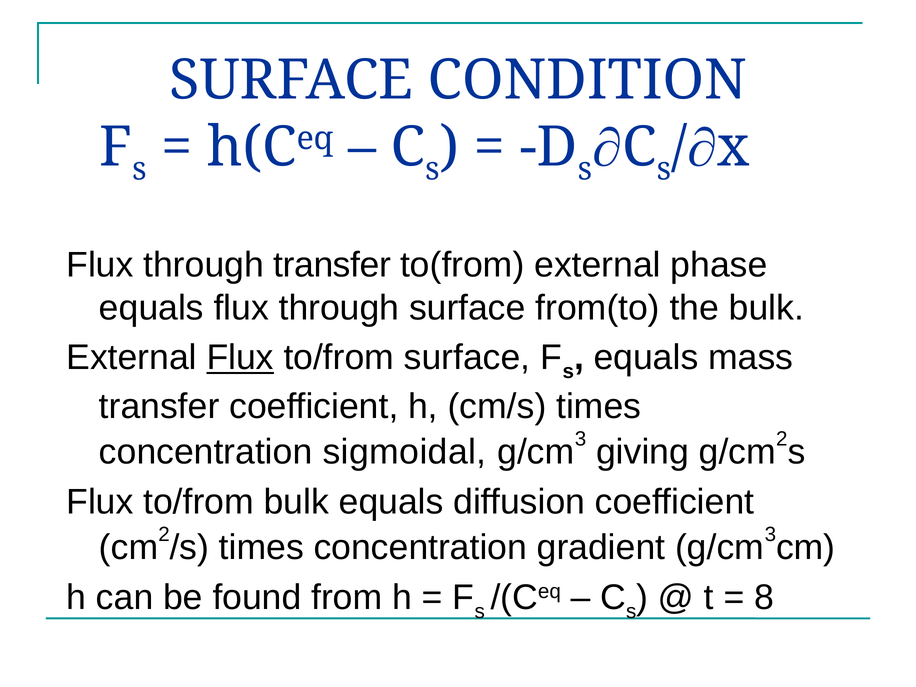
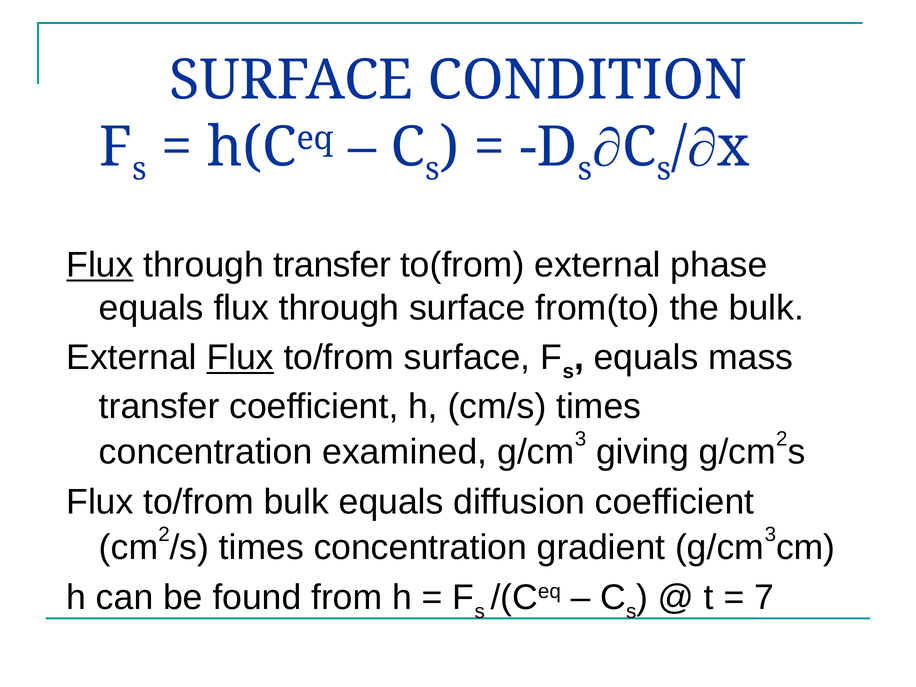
Flux underline: none -> present (100, 265)
sigmoidal: sigmoidal -> examined (405, 452)
8: 8 -> 7 (764, 597)
